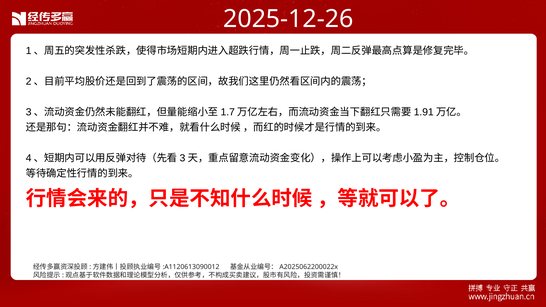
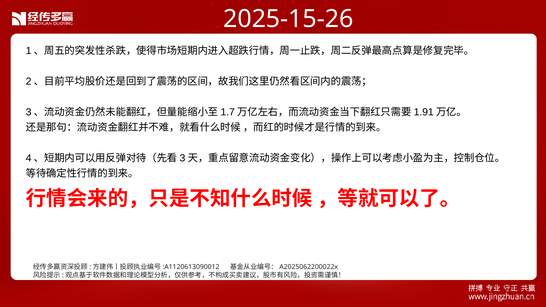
2025-12-26: 2025-12-26 -> 2025-15-26 (288, 19)
